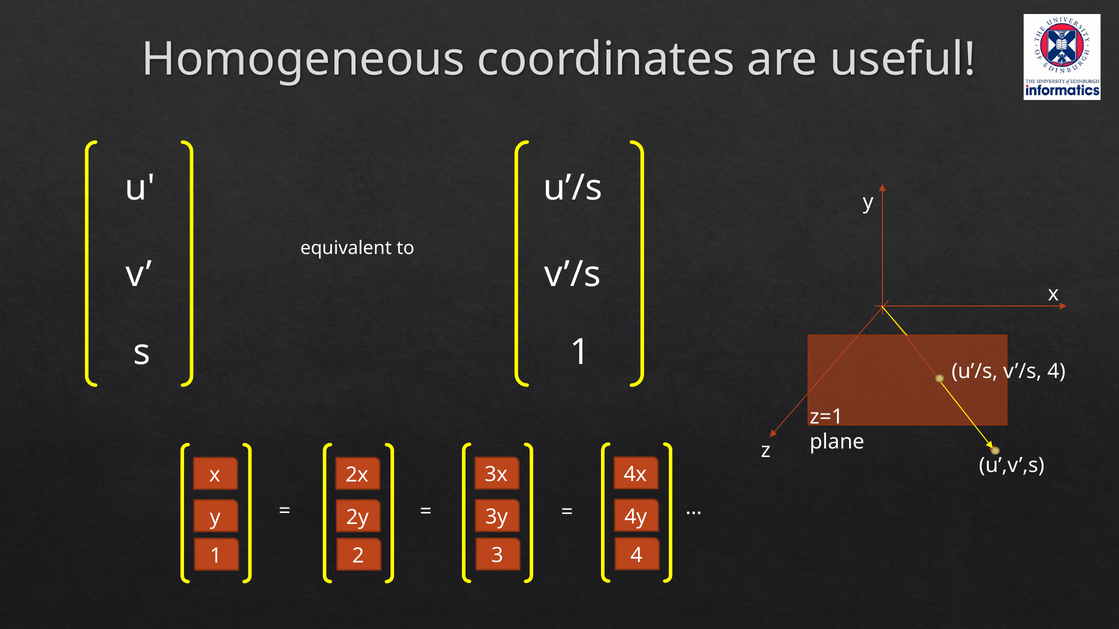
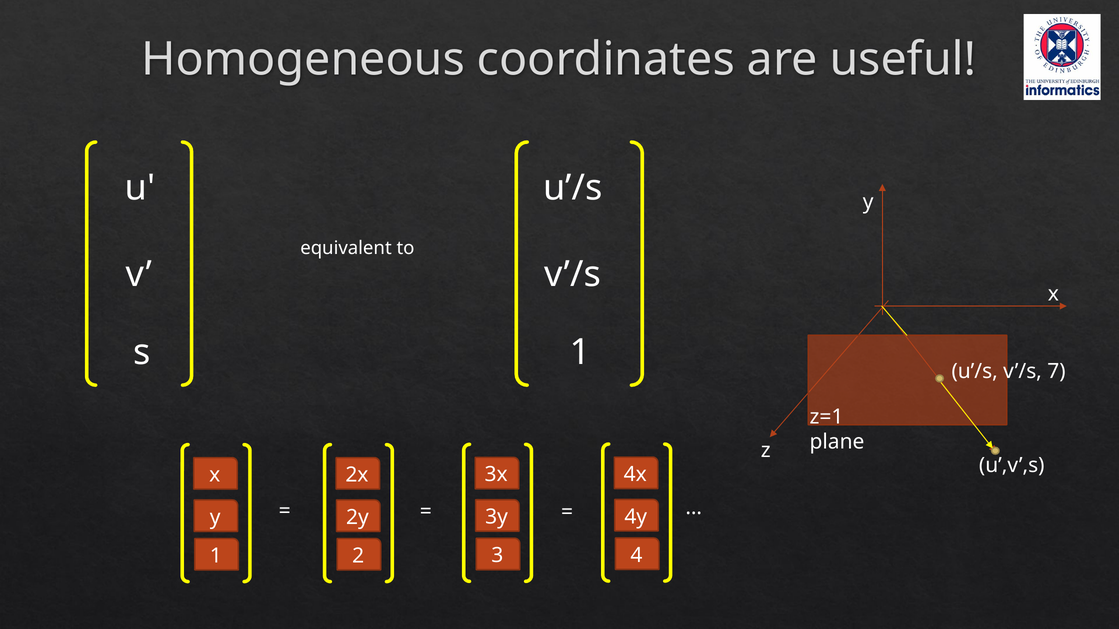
v’/s 4: 4 -> 7 (1056, 372)
